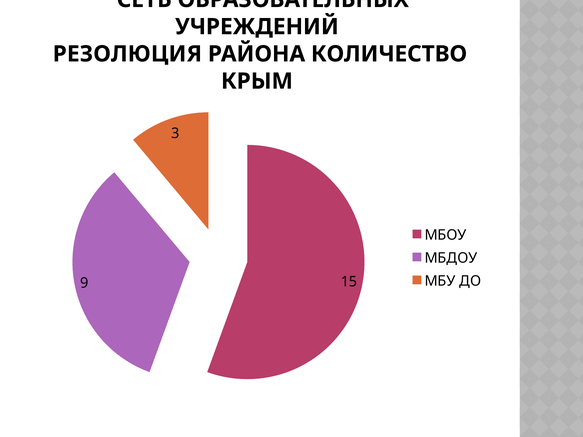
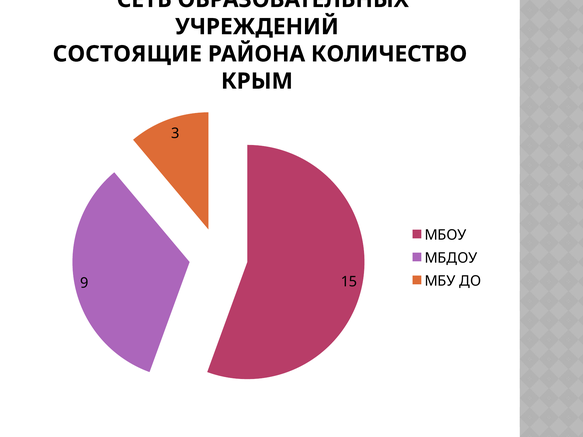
РЕЗОЛЮЦИЯ: РЕЗОЛЮЦИЯ -> СОСТОЯЩИЕ (127, 54)
